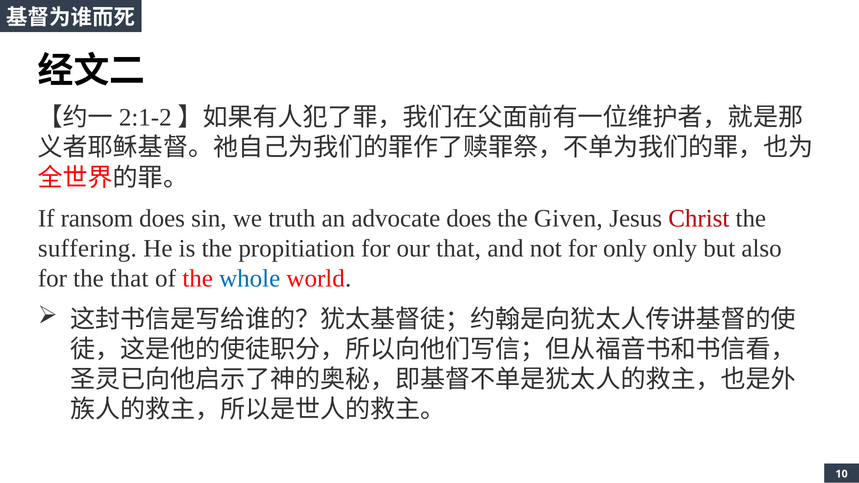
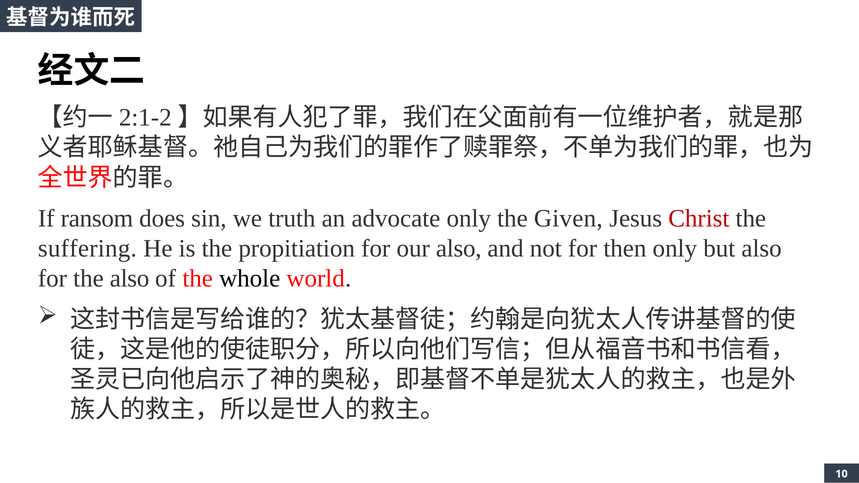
advocate does: does -> only (469, 219)
our that: that -> also (459, 249)
for only: only -> then (625, 249)
the that: that -> also (130, 279)
whole colour: blue -> black (250, 279)
